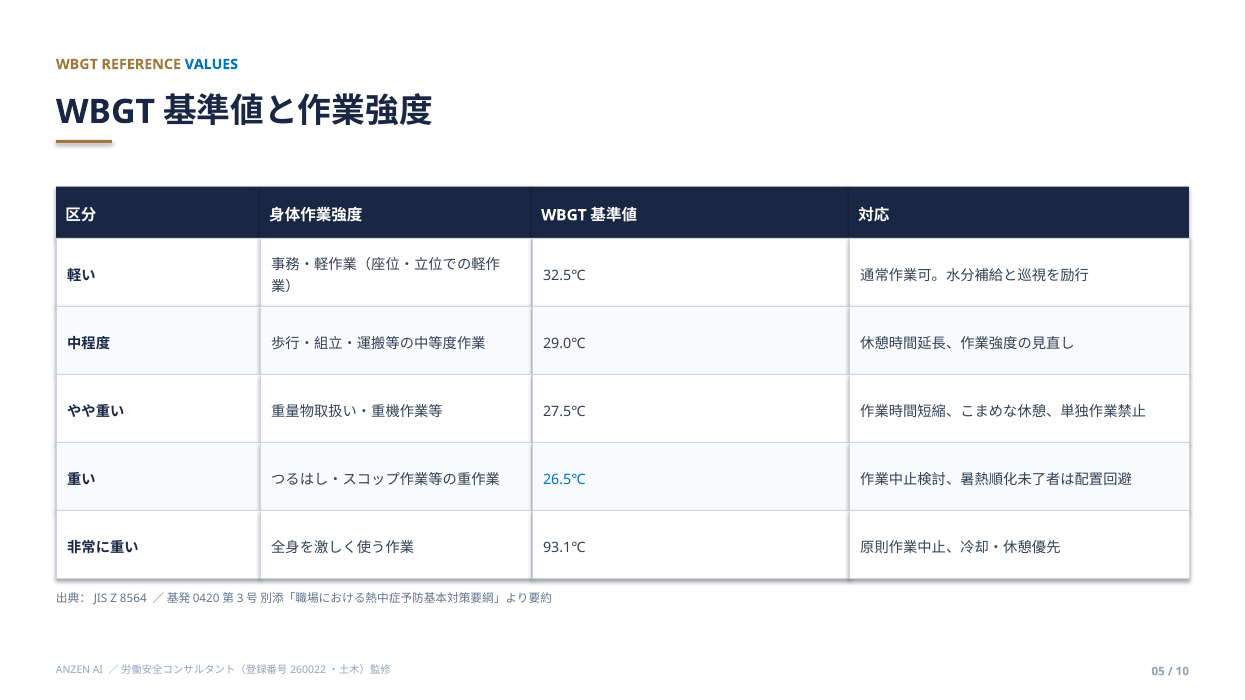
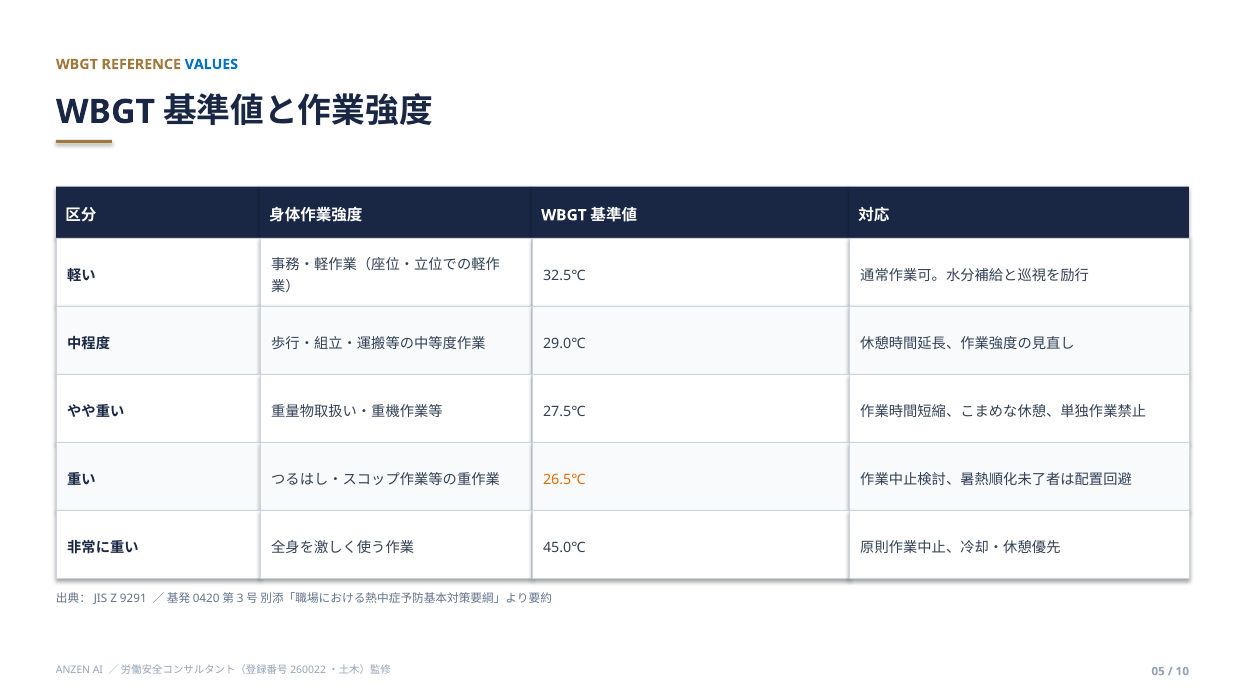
26.5℃ colour: blue -> orange (564, 480)
93.1℃: 93.1℃ -> 45.0℃ (564, 548)
8564: 8564 -> 9291 (133, 599)
